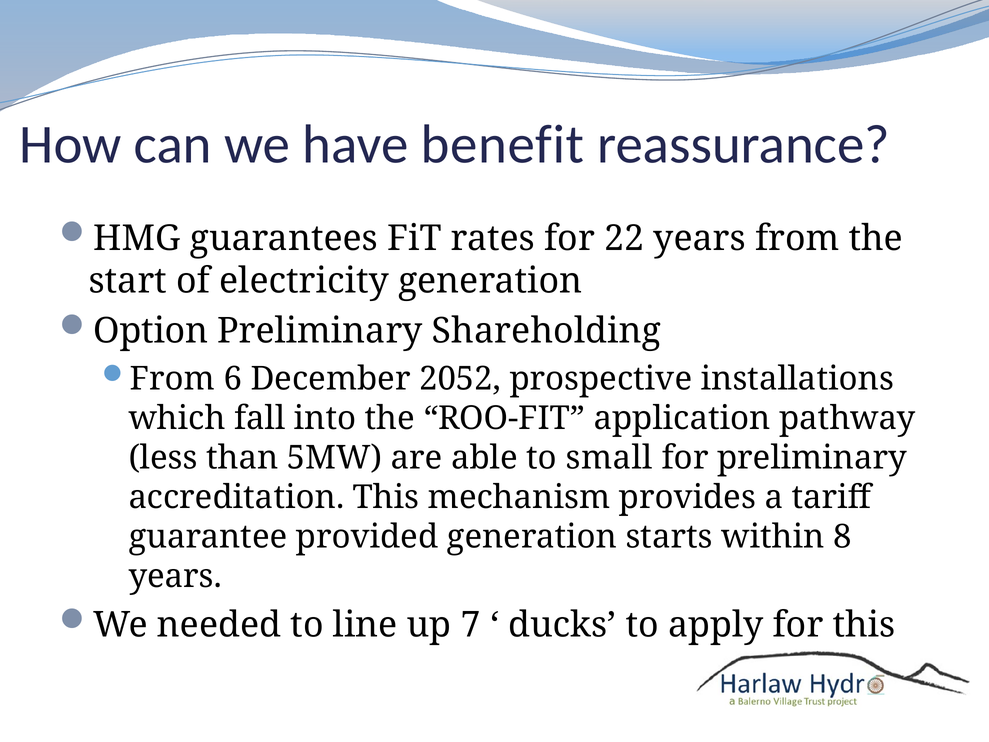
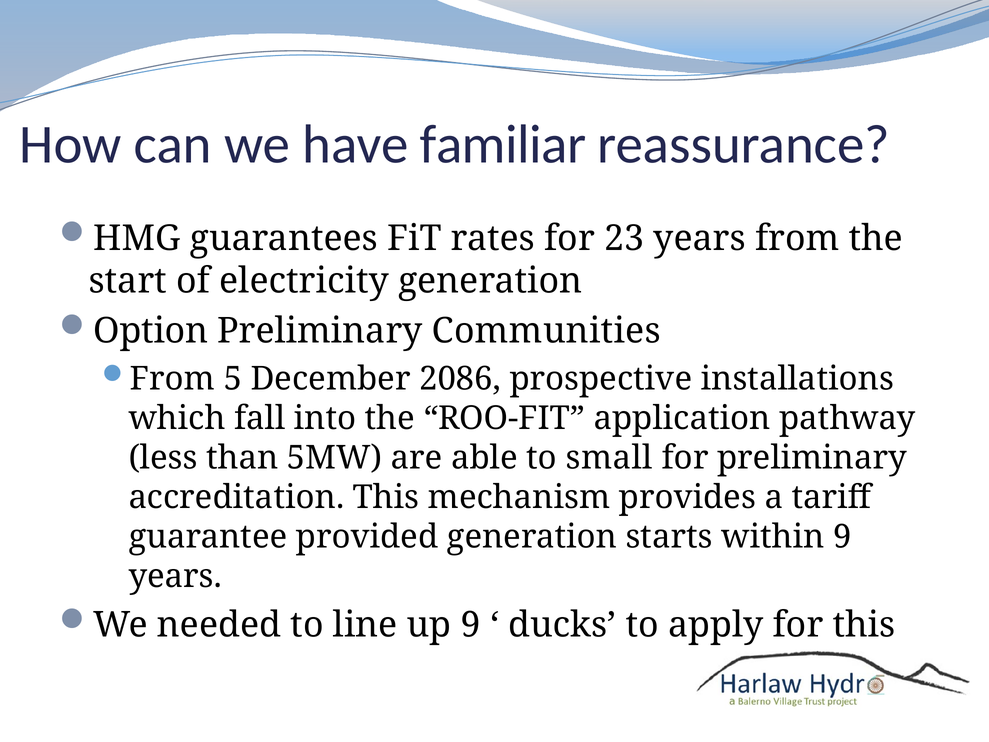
benefit: benefit -> familiar (503, 144)
22: 22 -> 23 (624, 238)
Shareholding: Shareholding -> Communities (546, 331)
6: 6 -> 5 (233, 379)
2052: 2052 -> 2086 (460, 379)
within 8: 8 -> 9 (842, 537)
up 7: 7 -> 9 (471, 625)
